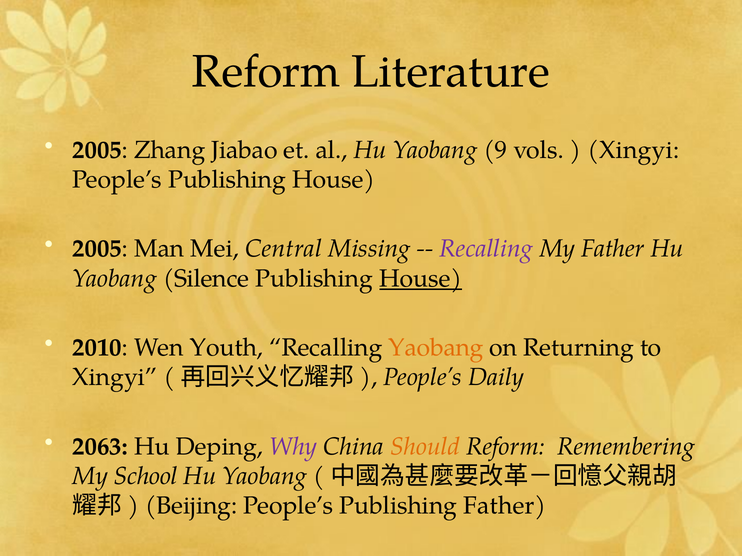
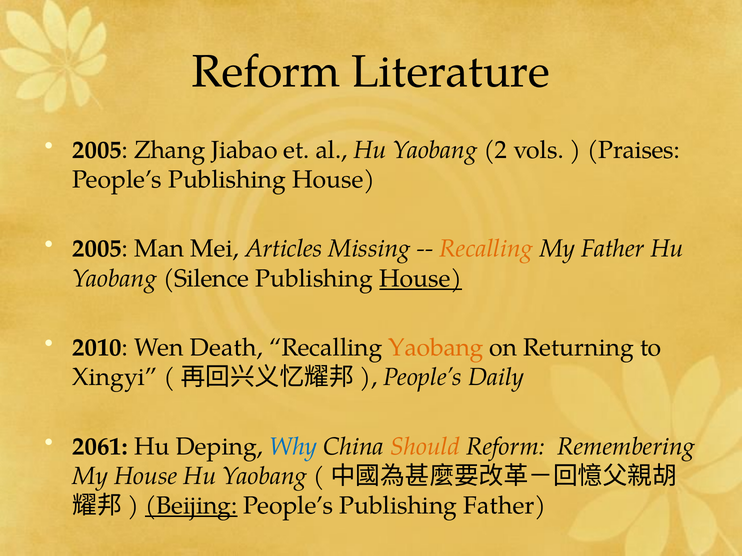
9: 9 -> 2 (496, 150)
Xingyi: Xingyi -> Praises (634, 150)
Central: Central -> Articles (284, 249)
Recalling colour: purple -> orange (486, 249)
Youth: Youth -> Death (226, 348)
2063: 2063 -> 2061 (100, 447)
Why colour: purple -> blue (293, 447)
My School: School -> House (146, 477)
Beijing underline: none -> present (191, 506)
